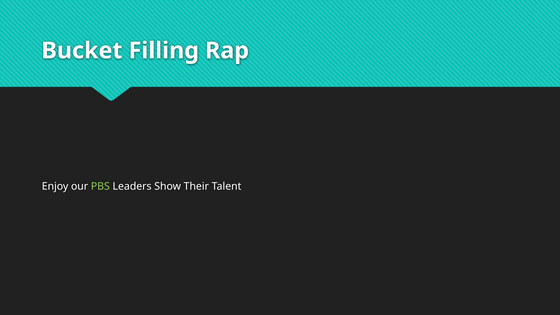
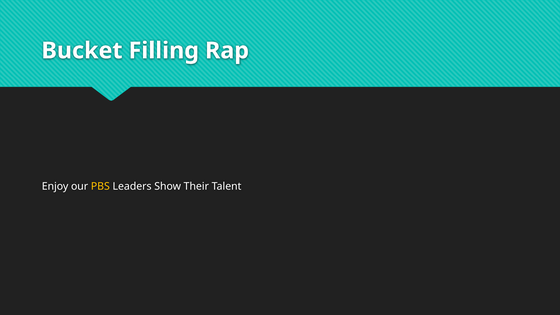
PBS colour: light green -> yellow (100, 186)
